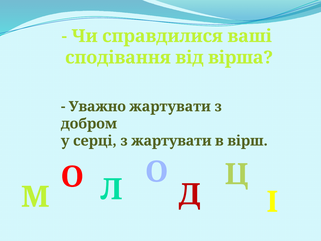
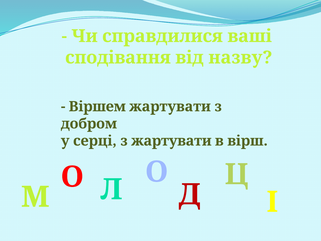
вірша: вірша -> назву (240, 58)
Уважно: Уважно -> Віршем (97, 106)
